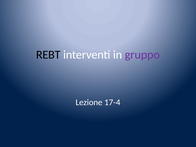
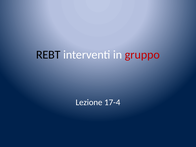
gruppo colour: purple -> red (142, 55)
